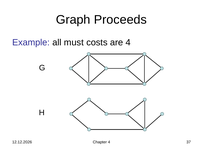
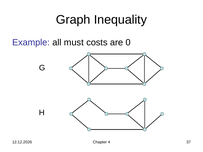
Proceeds: Proceeds -> Inequality (120, 20)
are 4: 4 -> 0 (128, 43)
